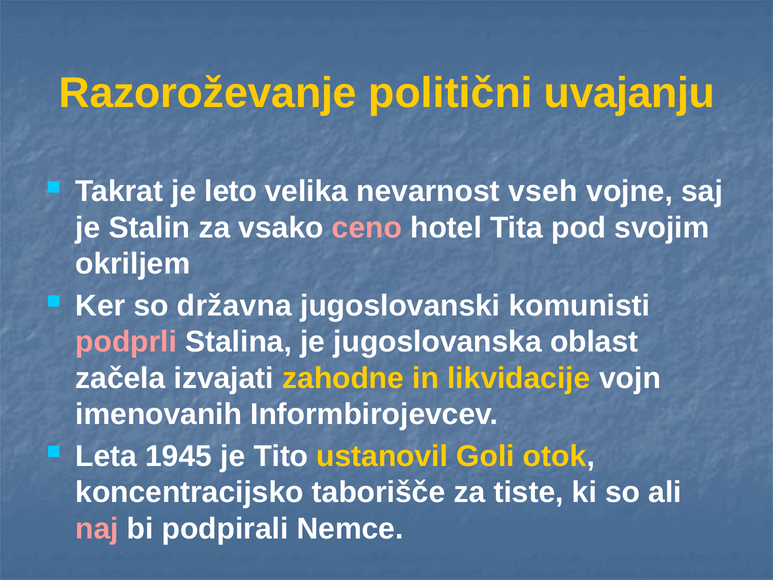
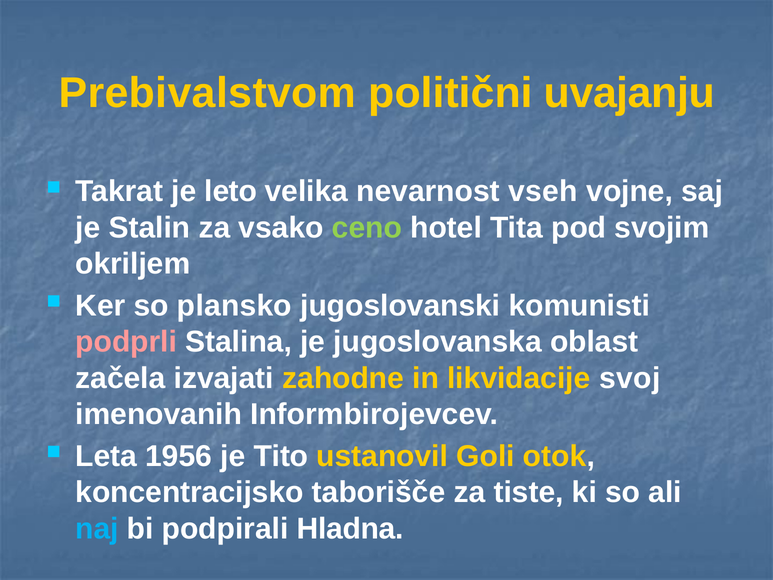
Razoroževanje: Razoroževanje -> Prebivalstvom (207, 93)
ceno colour: pink -> light green (367, 228)
državna: državna -> plansko (234, 306)
vojn: vojn -> svoj (630, 378)
1945: 1945 -> 1956 (179, 456)
naj colour: pink -> light blue (97, 528)
Nemce: Nemce -> Hladna (350, 528)
